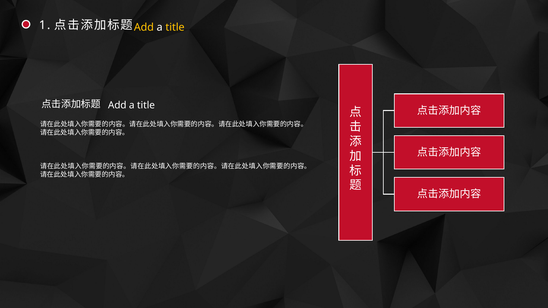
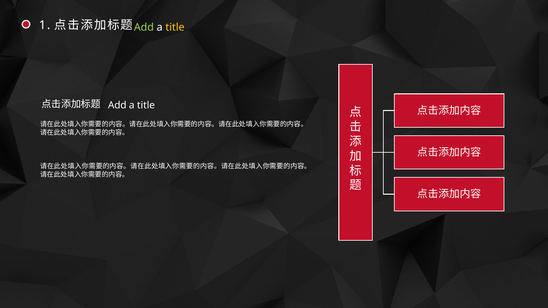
Add colour: yellow -> light green (144, 27)
